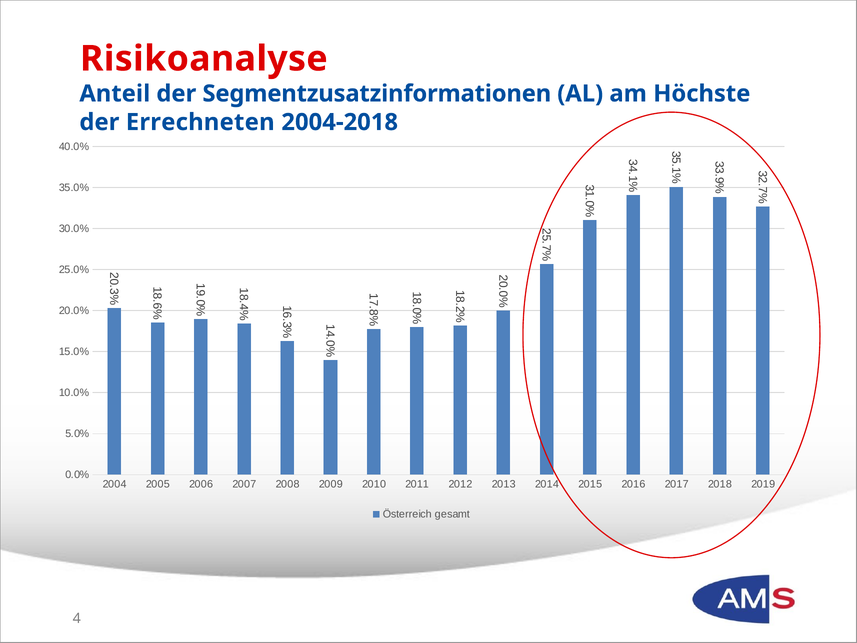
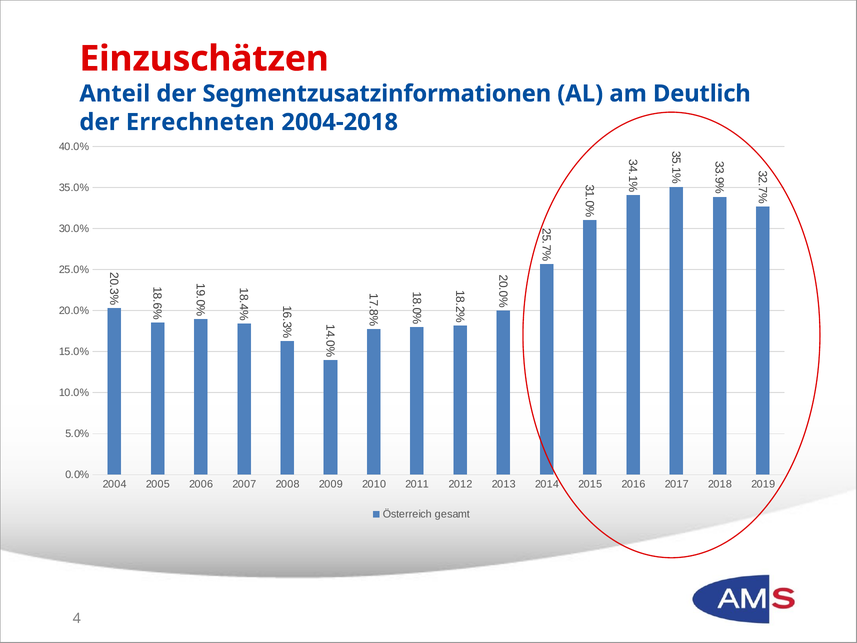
Risikoanalyse: Risikoanalyse -> Einzuschätzen (204, 59)
Höchste: Höchste -> Deutlich (702, 94)
